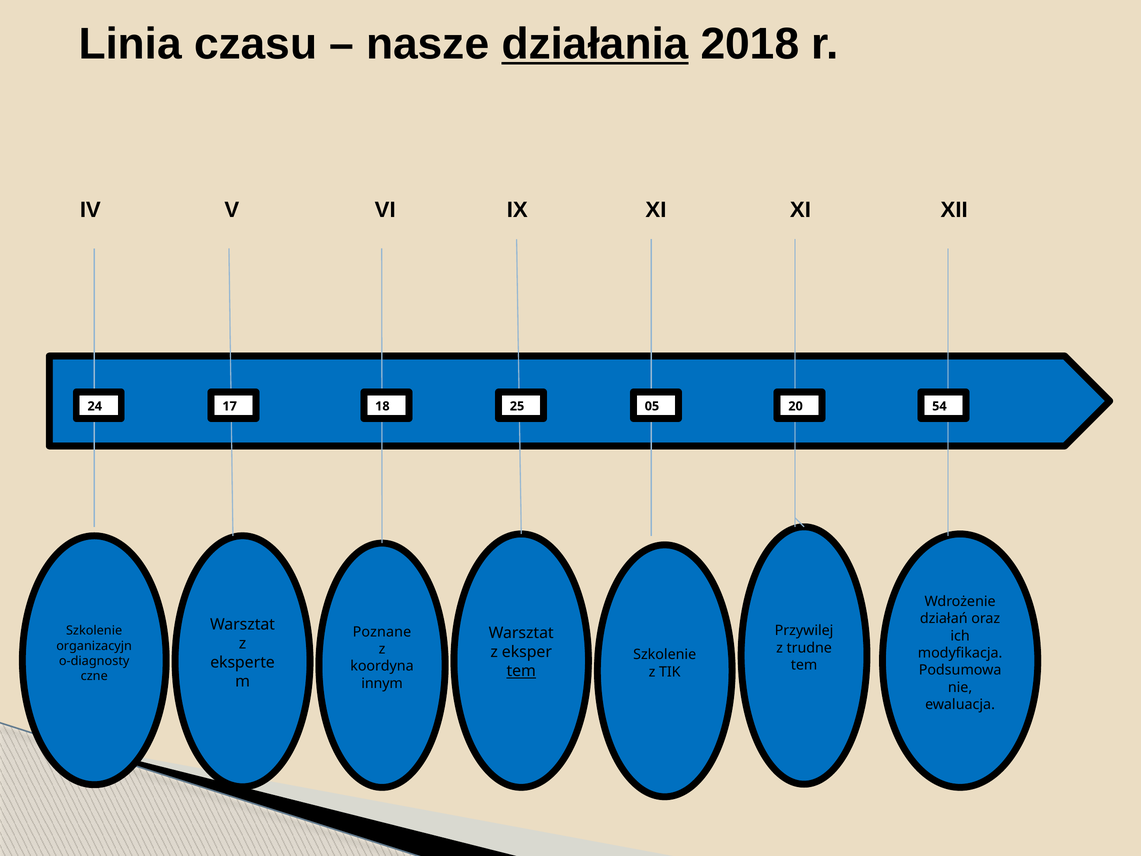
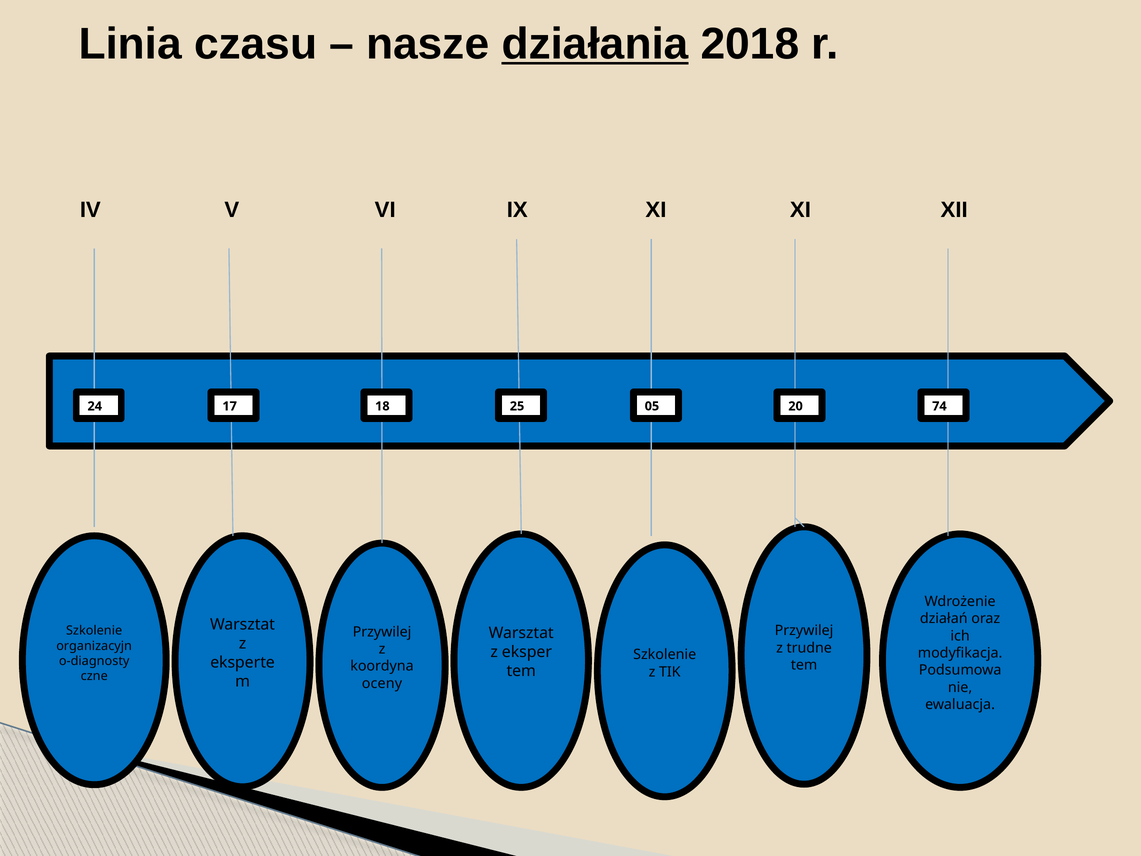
54: 54 -> 74 (939, 406)
Poznane: Poznane -> Przywilej (382, 632)
tem underline: present -> none (521, 671)
innym: innym -> oceny (382, 683)
